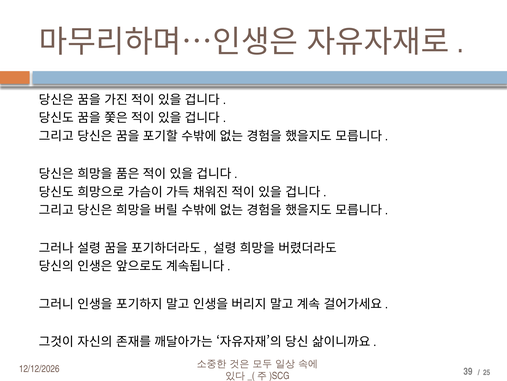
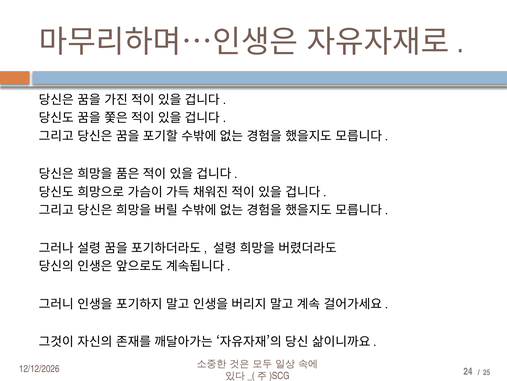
39: 39 -> 24 (468, 371)
